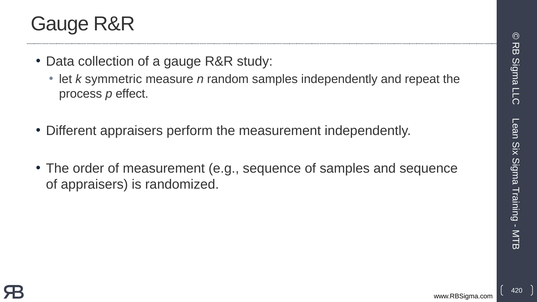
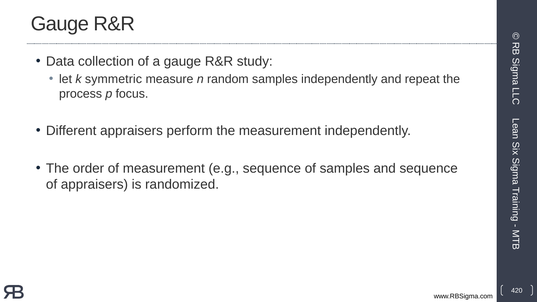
effect: effect -> focus (132, 94)
